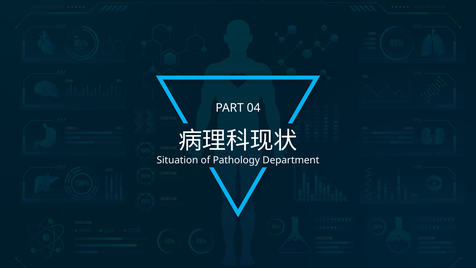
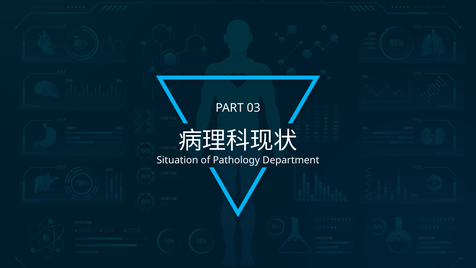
04: 04 -> 03 (254, 108)
